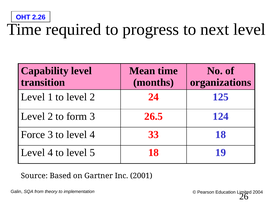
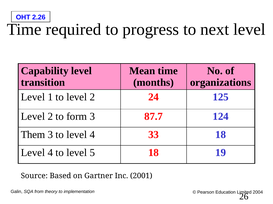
26.5: 26.5 -> 87.7 (154, 117)
Force: Force -> Them (33, 135)
